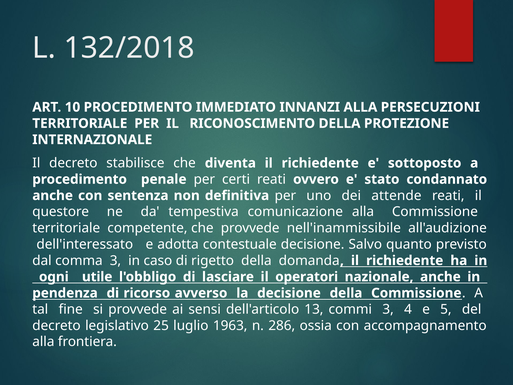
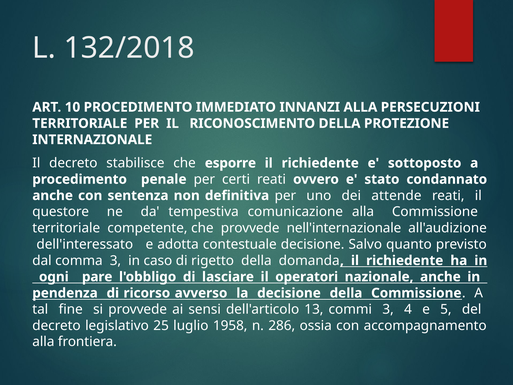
diventa: diventa -> esporre (230, 163)
nell'inammissibile: nell'inammissibile -> nell'internazionale (344, 228)
utile: utile -> pare (97, 277)
1963: 1963 -> 1958 (230, 325)
